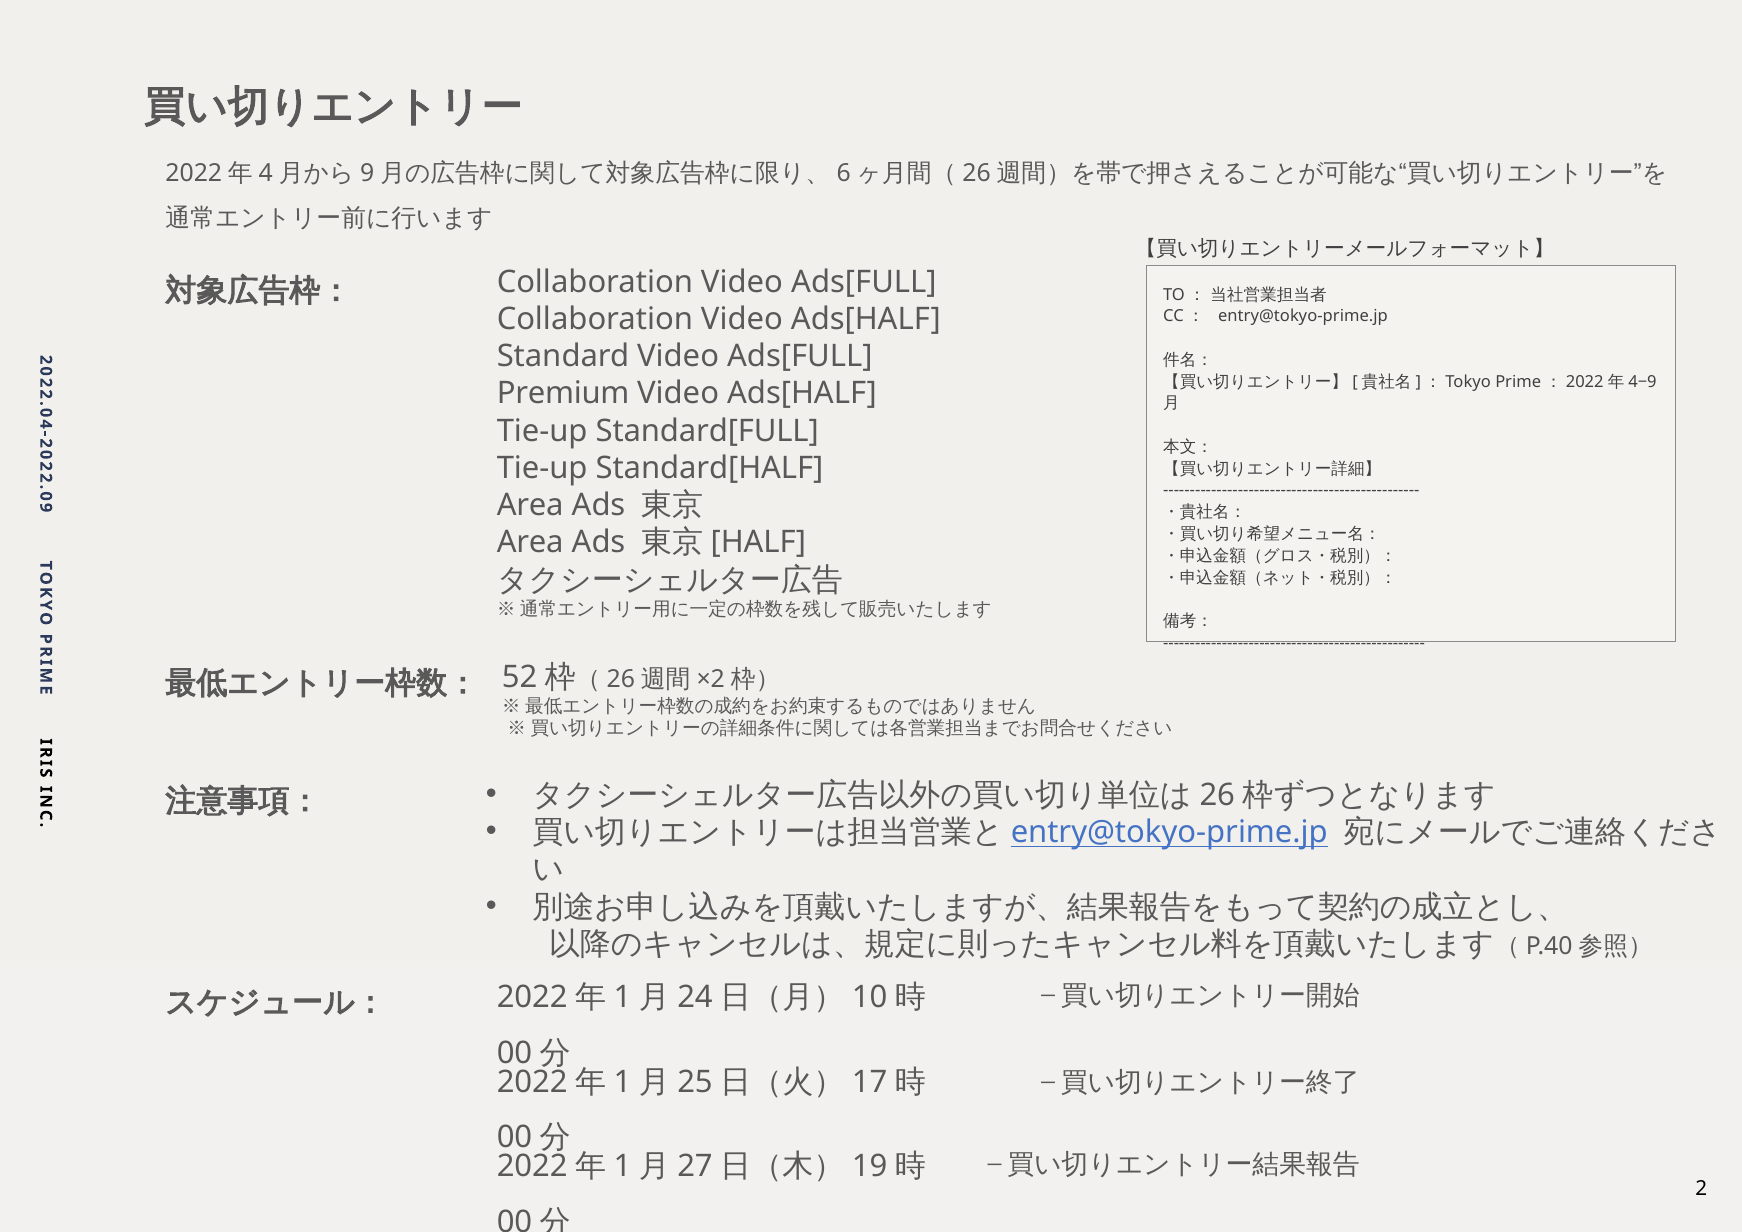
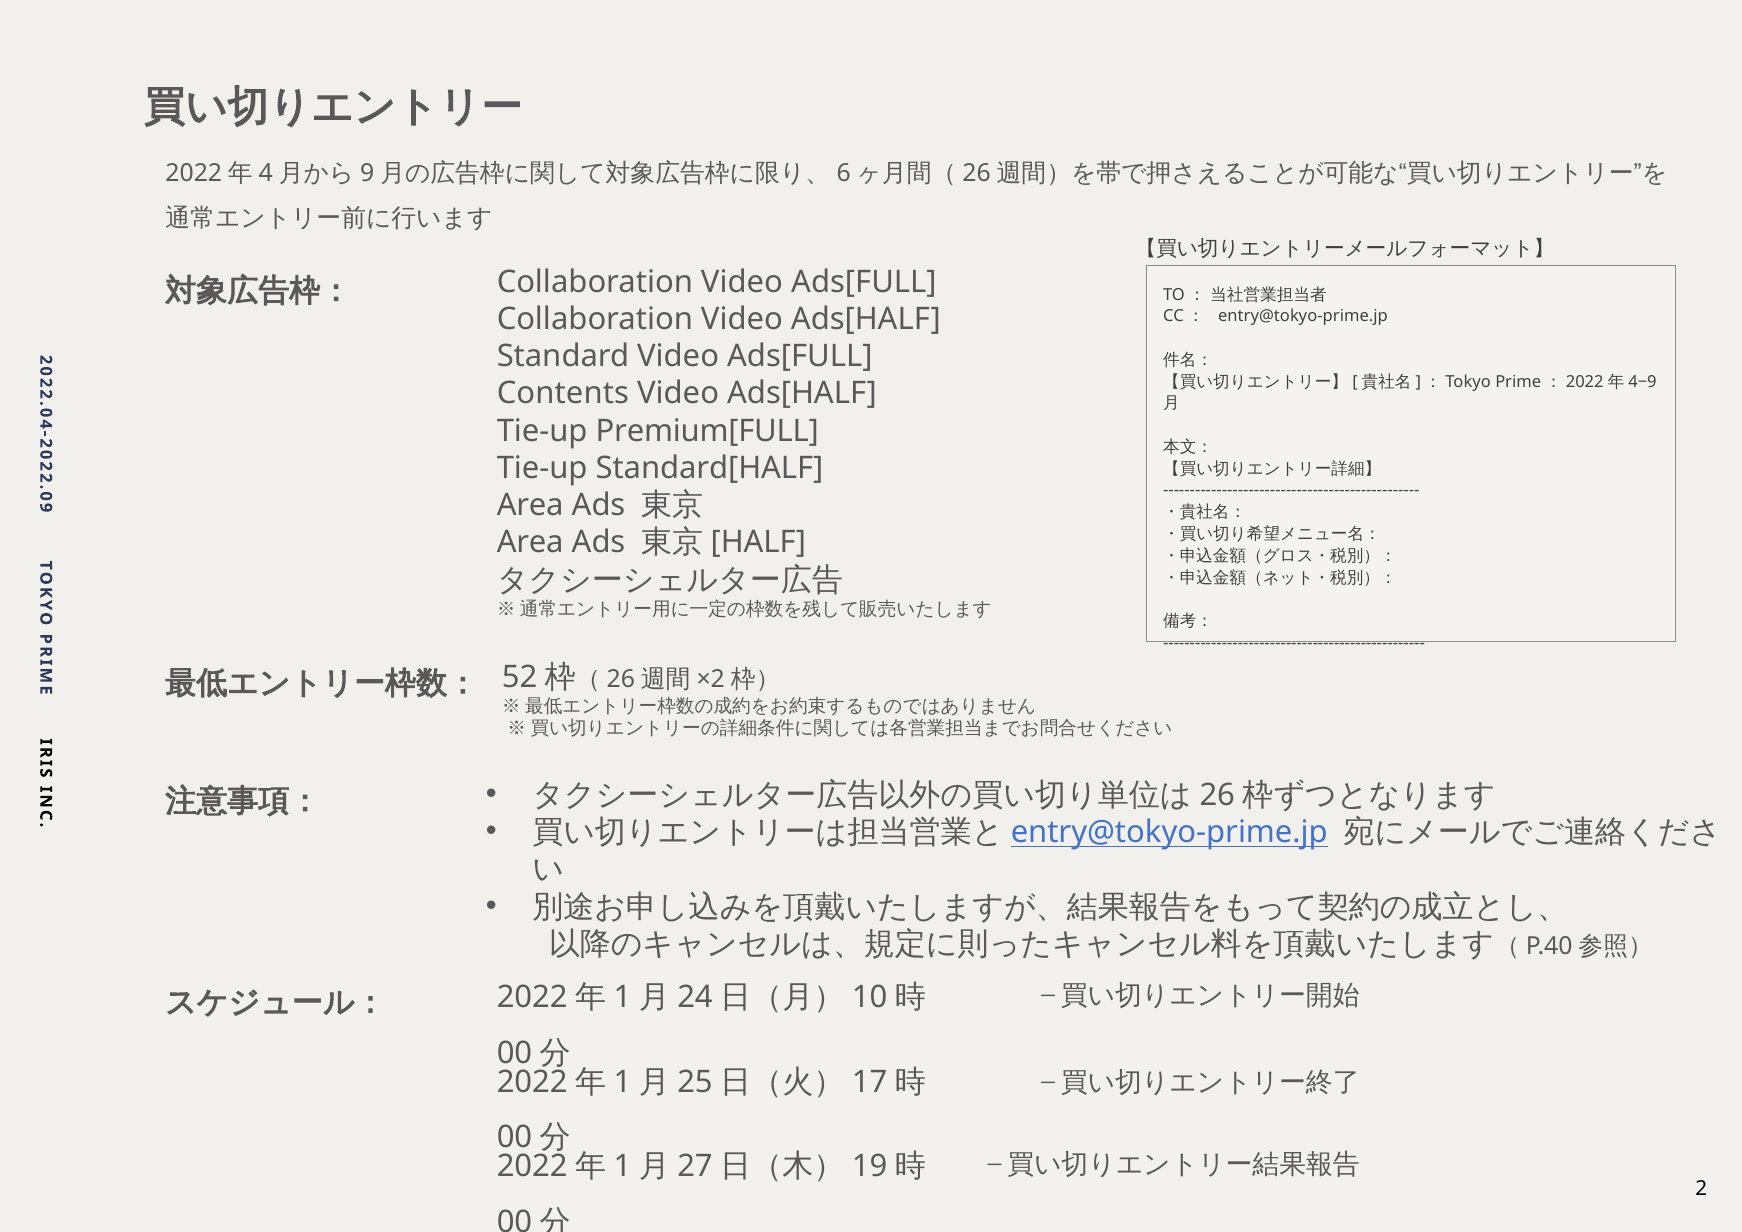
Premium: Premium -> Contents (563, 394)
Standard[FULL: Standard[FULL -> Premium[FULL (707, 431)
